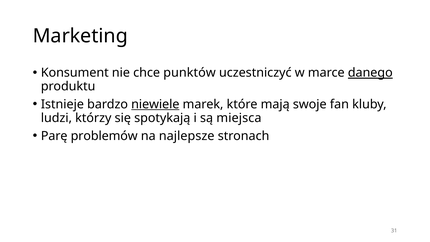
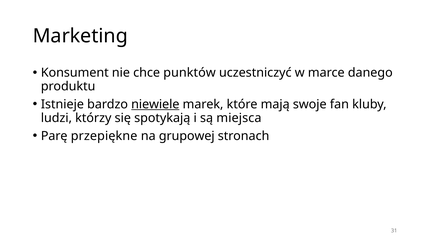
danego underline: present -> none (370, 73)
problemów: problemów -> przepiękne (104, 136)
najlepsze: najlepsze -> grupowej (187, 136)
